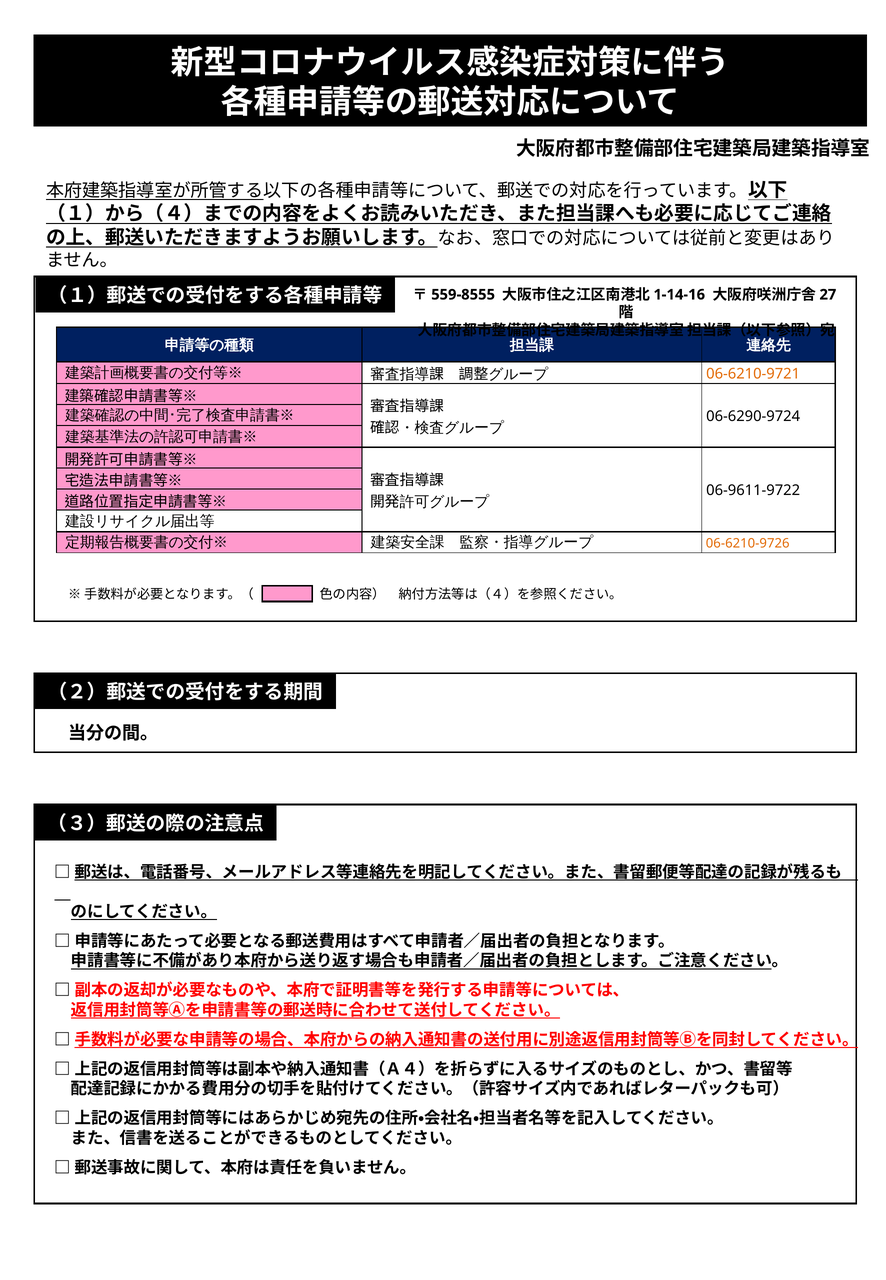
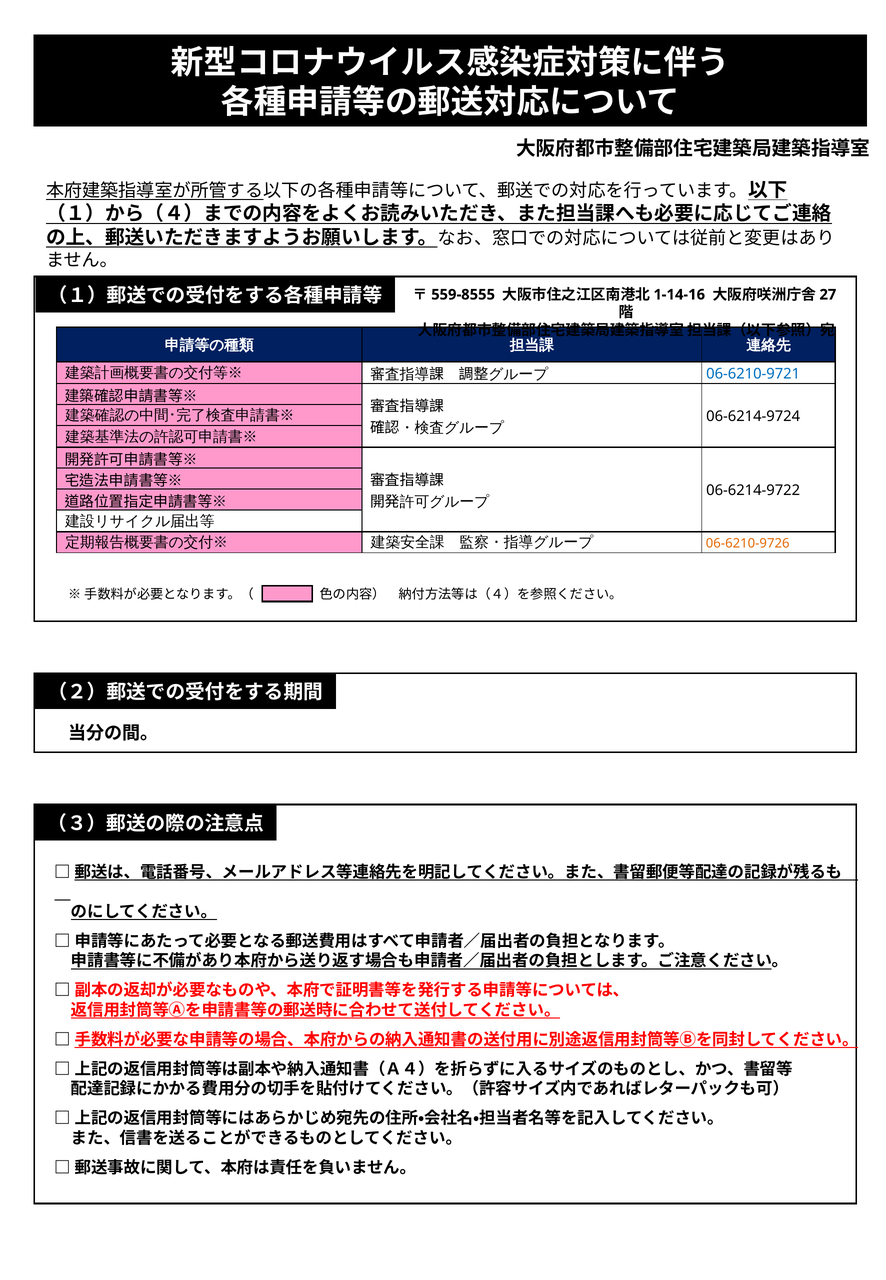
06-6210-9721 colour: orange -> blue (753, 374)
06-6290-9724: 06-6290-9724 -> 06-6214-9724 (753, 416)
06-9611-9722: 06-9611-9722 -> 06-6214-9722 (753, 491)
